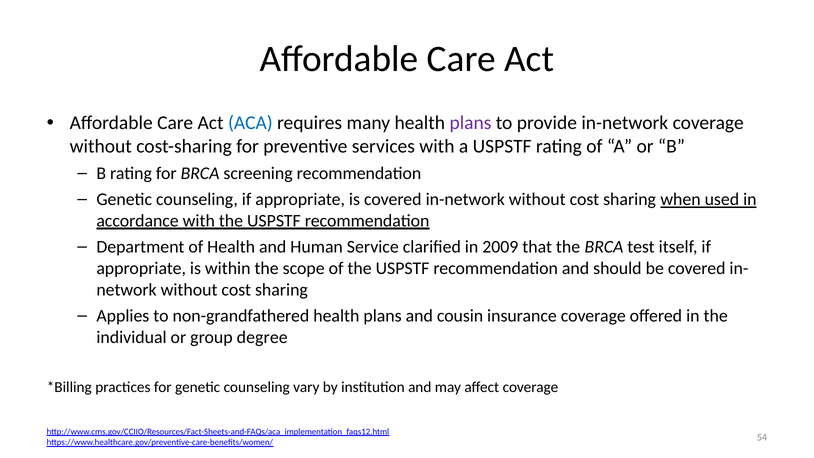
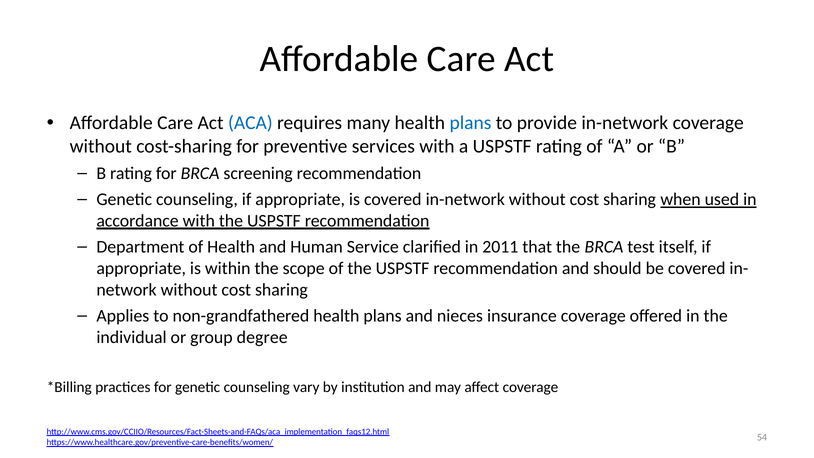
plans colour: purple -> blue (470, 123)
2009: 2009 -> 2011 (500, 247)
cousin: cousin -> nieces (460, 316)
